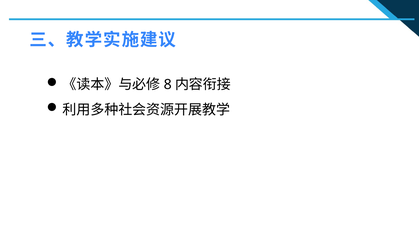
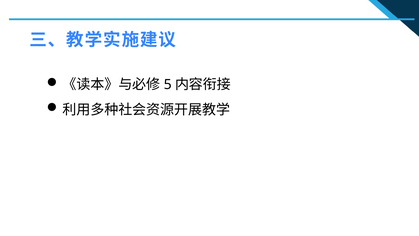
8: 8 -> 5 (168, 85)
